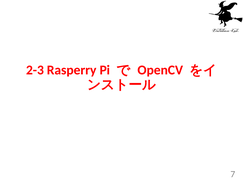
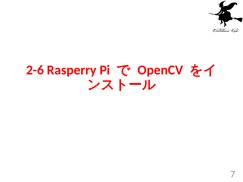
2-3: 2-3 -> 2-6 (35, 70)
